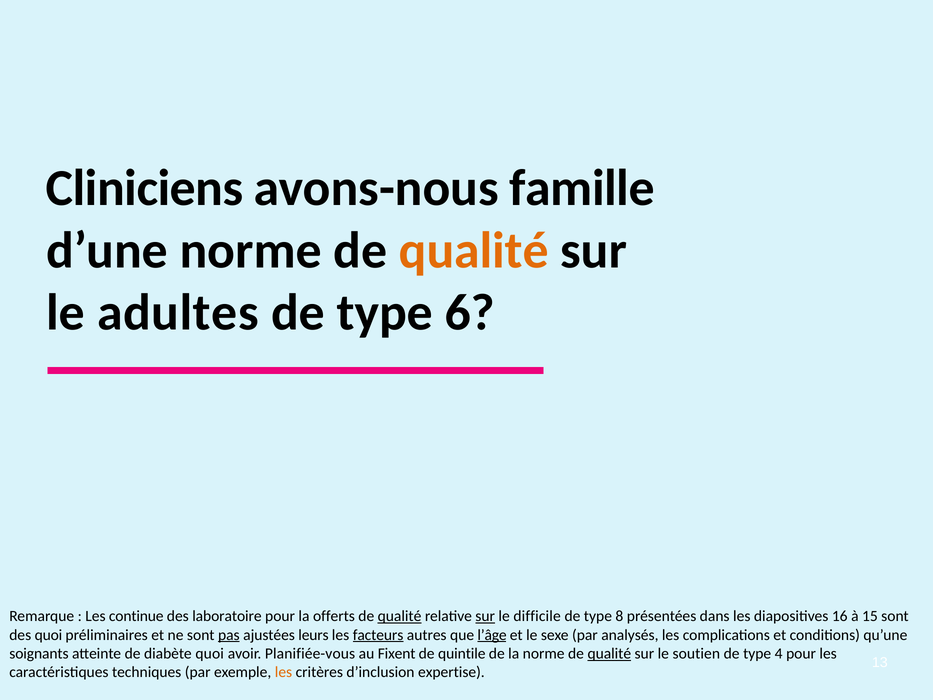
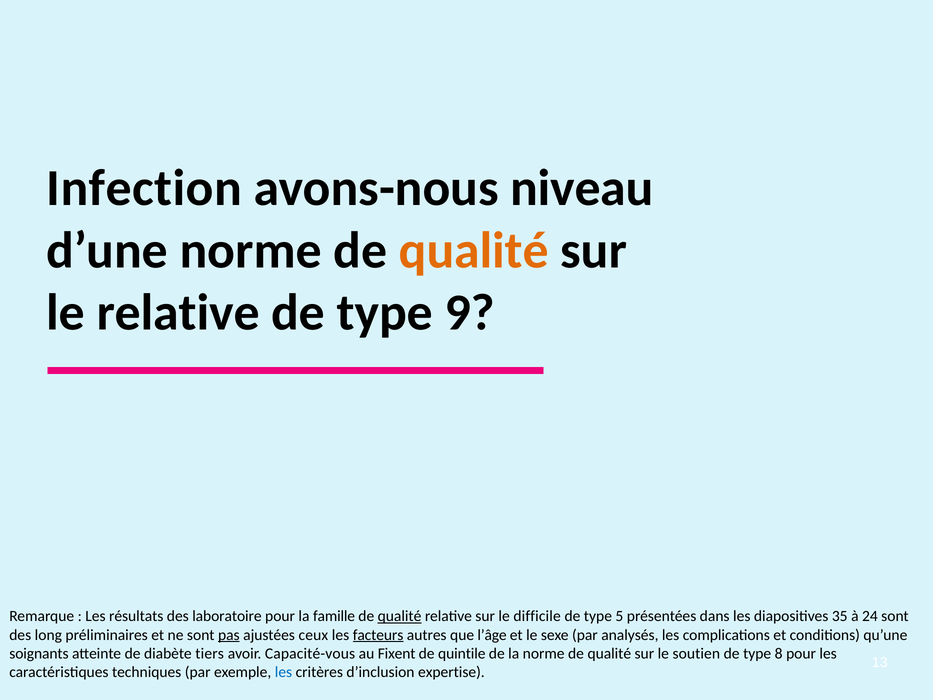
Cliniciens: Cliniciens -> Infection (144, 188)
famille: famille -> niveau (582, 188)
le adultes: adultes -> relative (178, 313)
6: 6 -> 9 (470, 313)
continue: continue -> résultats (136, 616)
offerts: offerts -> famille (334, 616)
sur underline: present -> none (485, 616)
8: 8 -> 5 (619, 616)
16: 16 -> 35 (840, 616)
15: 15 -> 24 (870, 616)
des quoi: quoi -> long (48, 635)
leurs: leurs -> ceux (313, 635)
l’âge underline: present -> none (492, 635)
diabète quoi: quoi -> tiers (210, 653)
Planifiée-vous: Planifiée-vous -> Capacité-vous (310, 653)
qualité underline: present -> none (609, 653)
4: 4 -> 8 (779, 653)
les colour: orange -> blue (284, 672)
